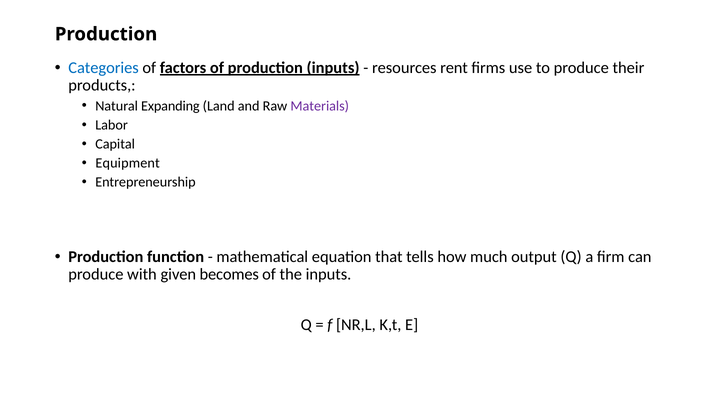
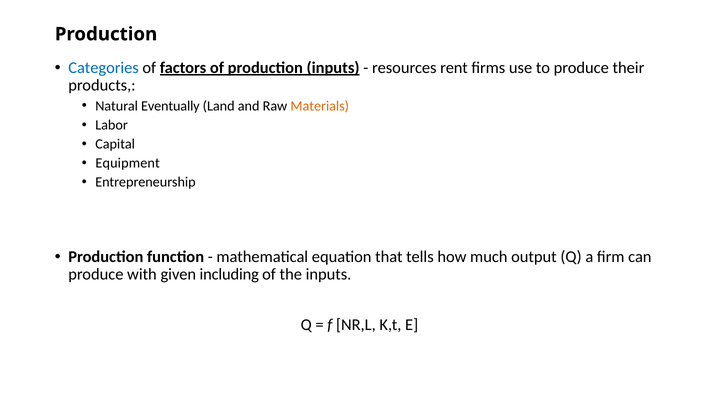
Expanding: Expanding -> Eventually (170, 106)
Materials colour: purple -> orange (320, 106)
becomes: becomes -> including (229, 275)
